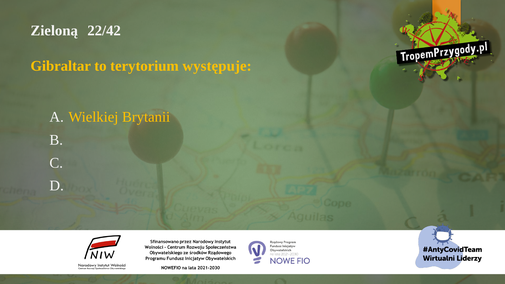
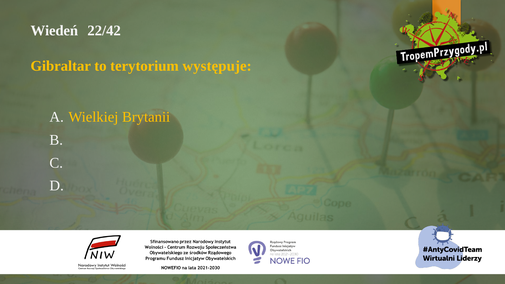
Zieloną: Zieloną -> Wiedeń (54, 31)
